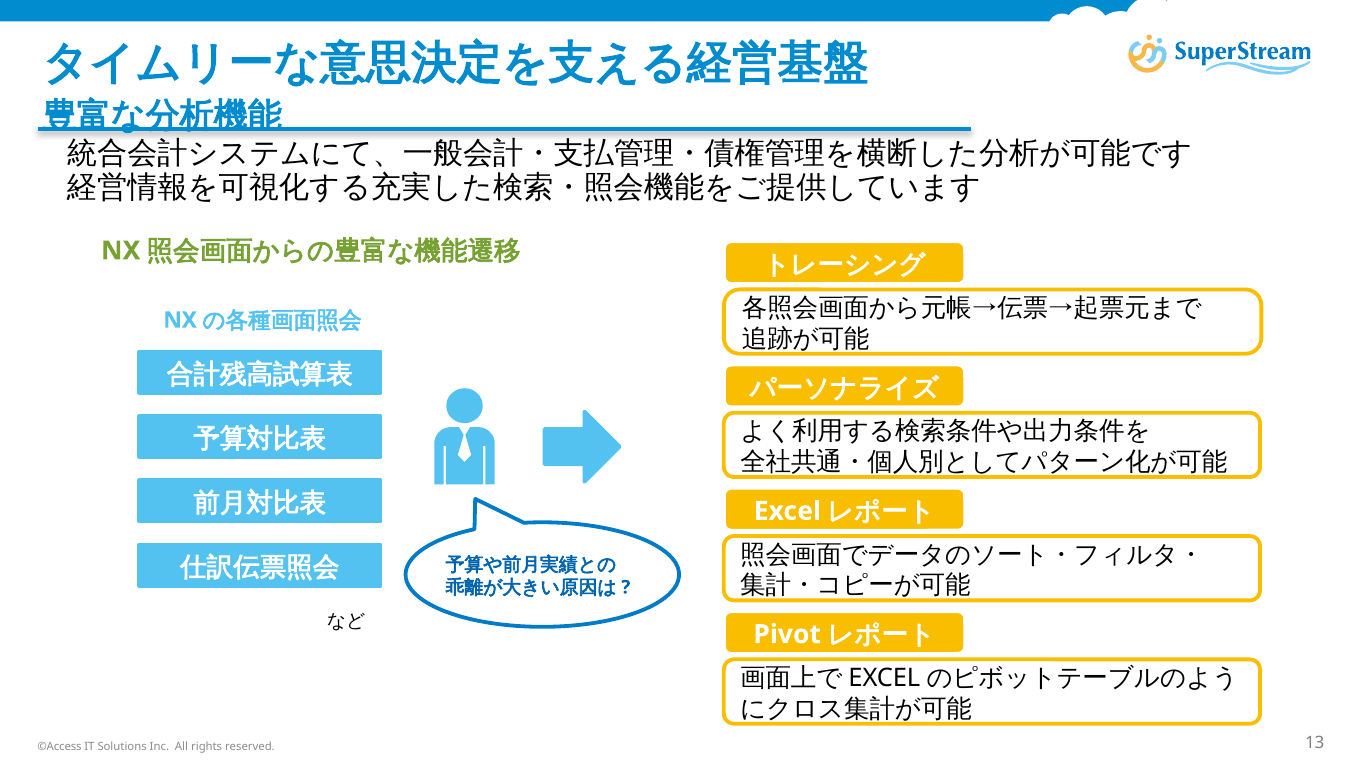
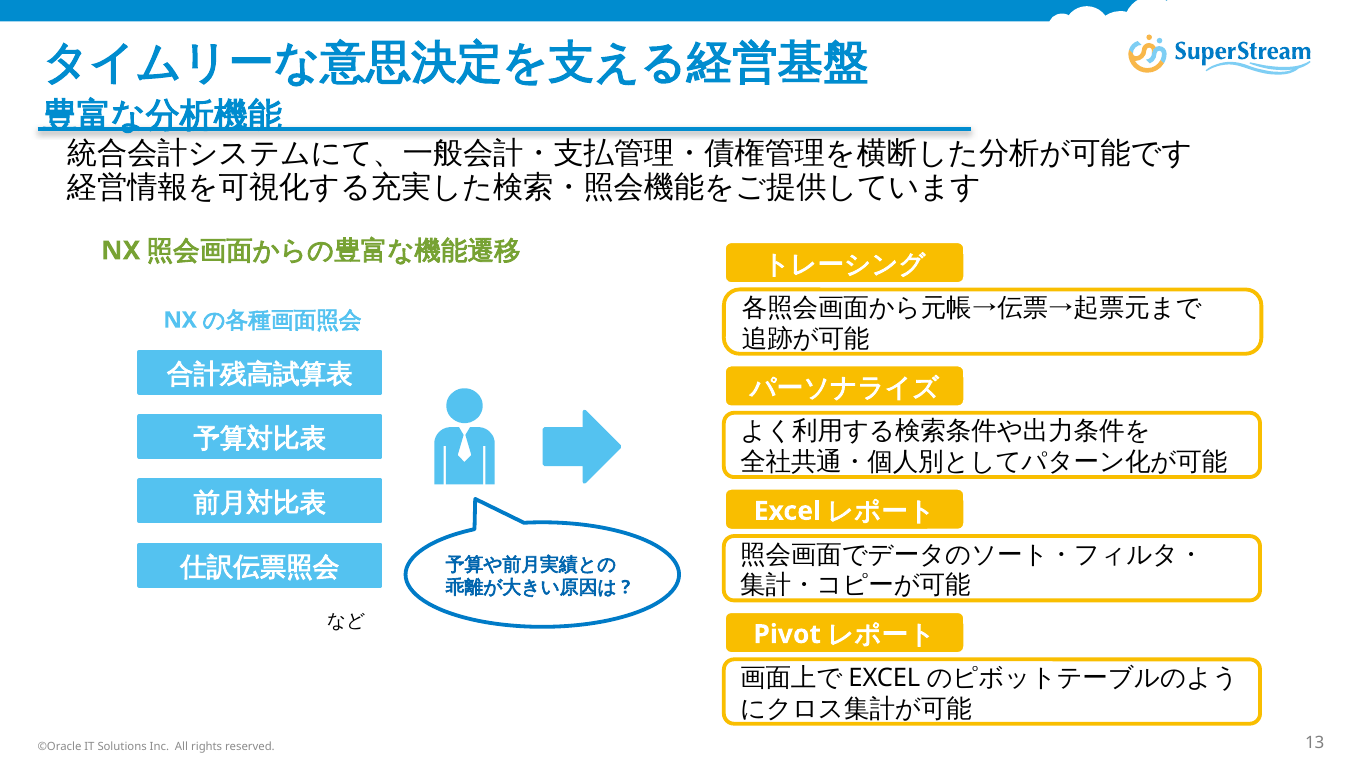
©Access: ©Access -> ©Oracle (59, 747)
